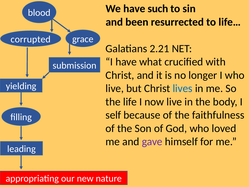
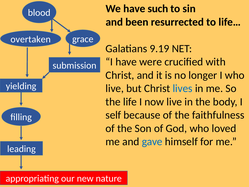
corrupted: corrupted -> overtaken (31, 39)
2.21: 2.21 -> 9.19 (159, 48)
what: what -> were (151, 62)
gave colour: purple -> blue (152, 141)
